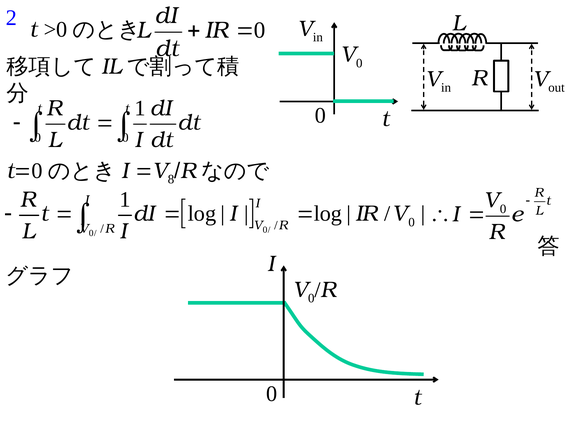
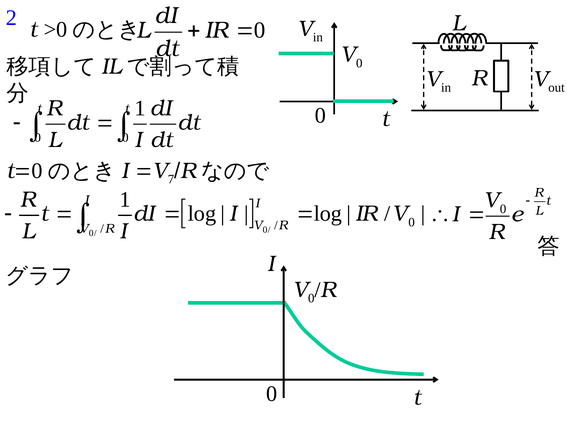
8: 8 -> 7 (171, 179)
